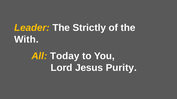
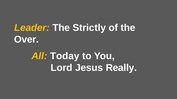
With: With -> Over (26, 40)
Purity: Purity -> Really (121, 68)
